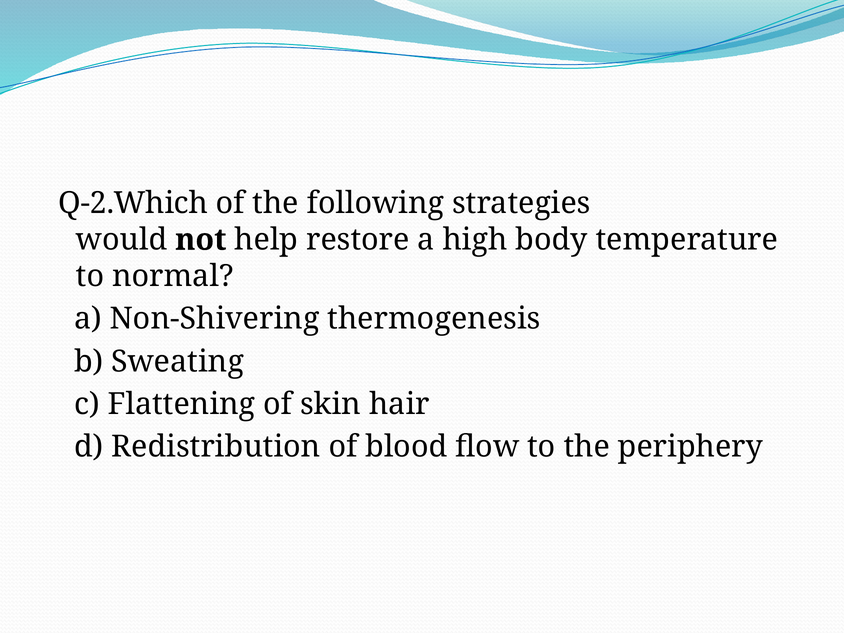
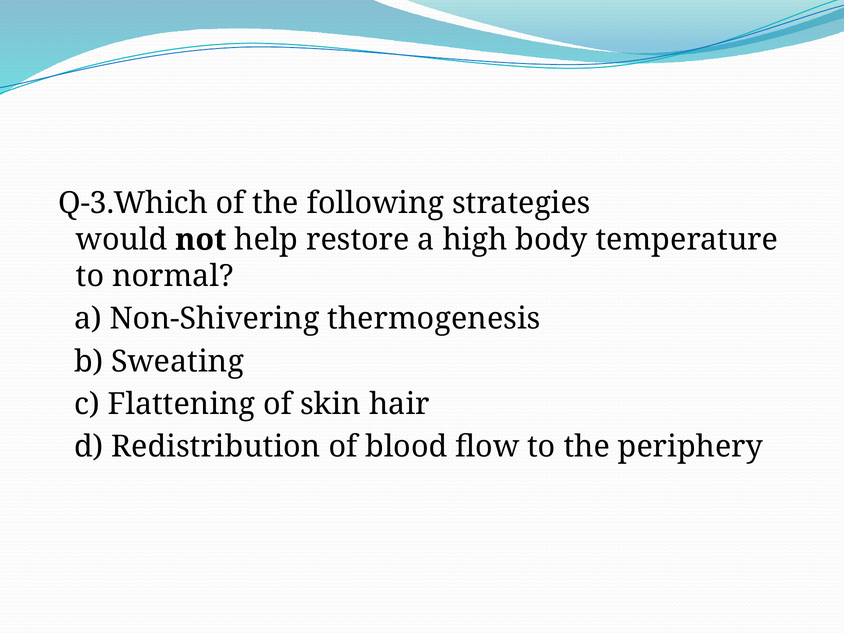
Q-2.Which: Q-2.Which -> Q-3.Which (133, 203)
